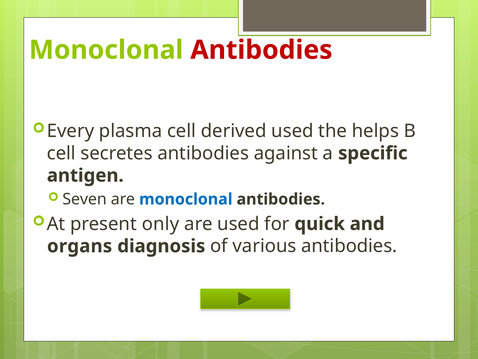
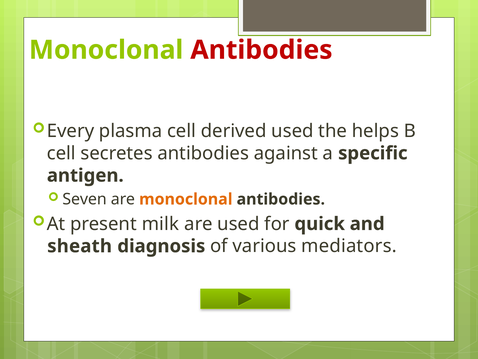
monoclonal colour: blue -> orange (186, 199)
only: only -> milk (160, 224)
organs: organs -> sheath (80, 246)
various antibodies: antibodies -> mediators (349, 246)
